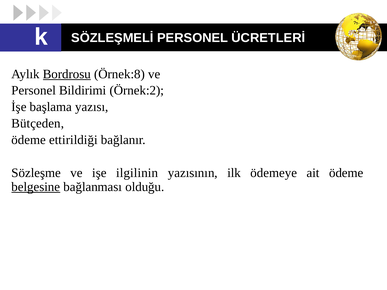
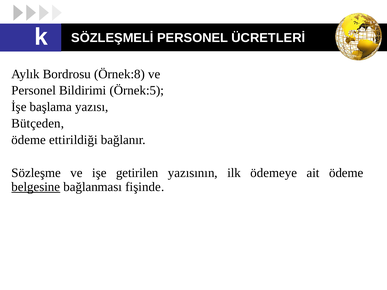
Bordrosu underline: present -> none (67, 74)
Örnek:2: Örnek:2 -> Örnek:5 (137, 91)
ilgilinin: ilgilinin -> getirilen (137, 173)
olduğu: olduğu -> fişinde (145, 187)
